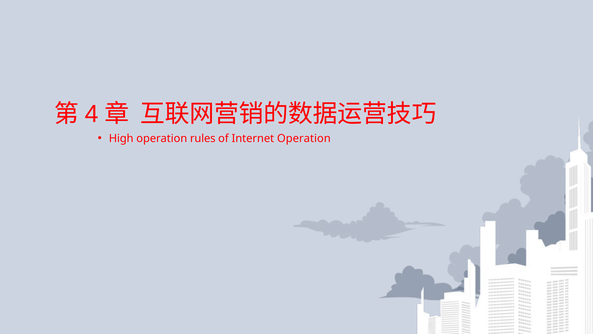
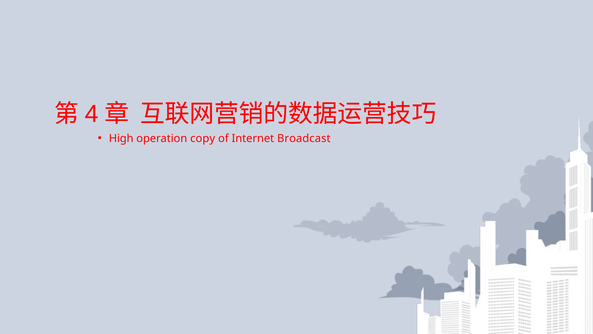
rules: rules -> copy (203, 138)
Internet Operation: Operation -> Broadcast (304, 138)
